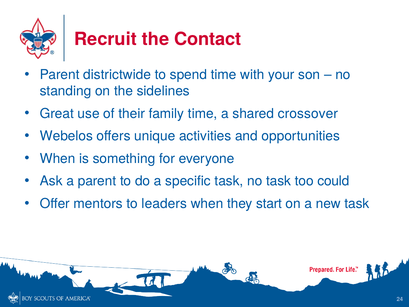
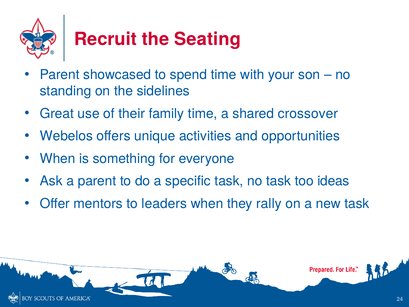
Contact: Contact -> Seating (207, 39)
districtwide: districtwide -> showcased (117, 75)
could: could -> ideas (333, 181)
start: start -> rally (269, 203)
